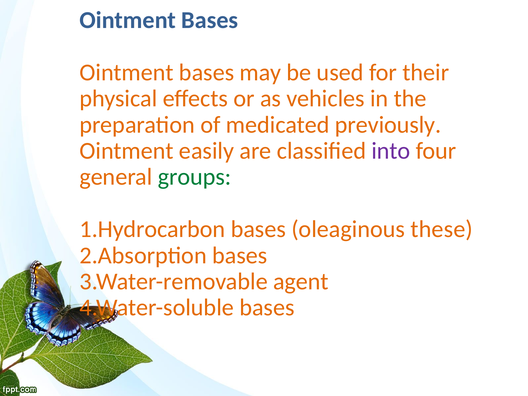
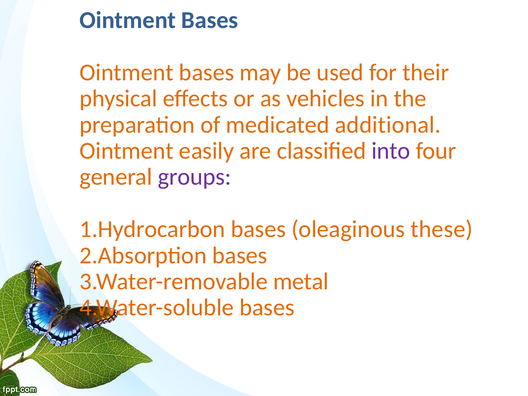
previously: previously -> additional (388, 125)
groups colour: green -> purple (195, 177)
agent: agent -> metal (301, 282)
